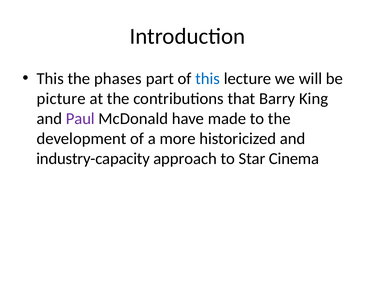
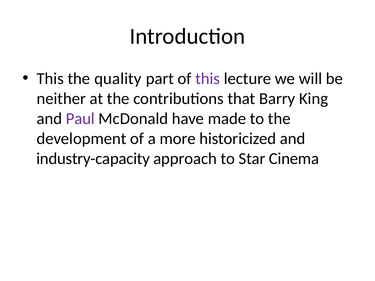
phases: phases -> quality (118, 79)
this colour: blue -> purple (208, 79)
picture: picture -> neither (61, 99)
